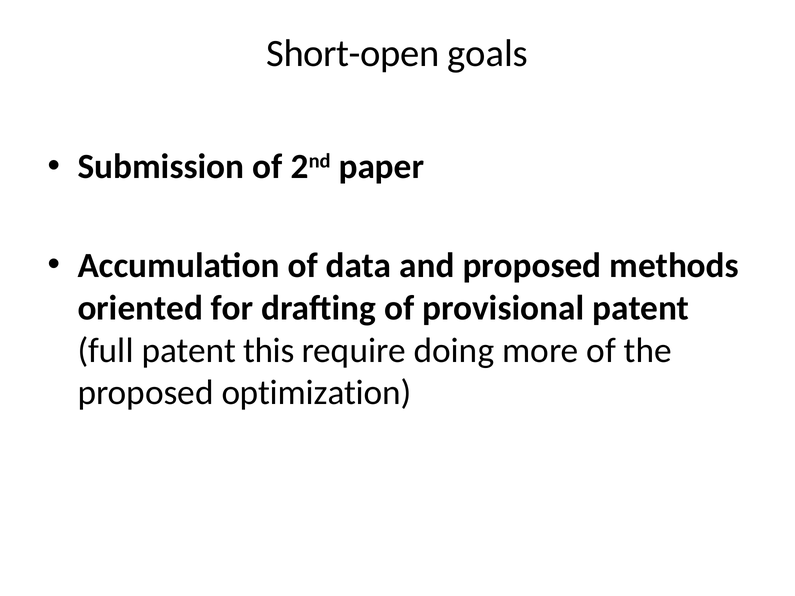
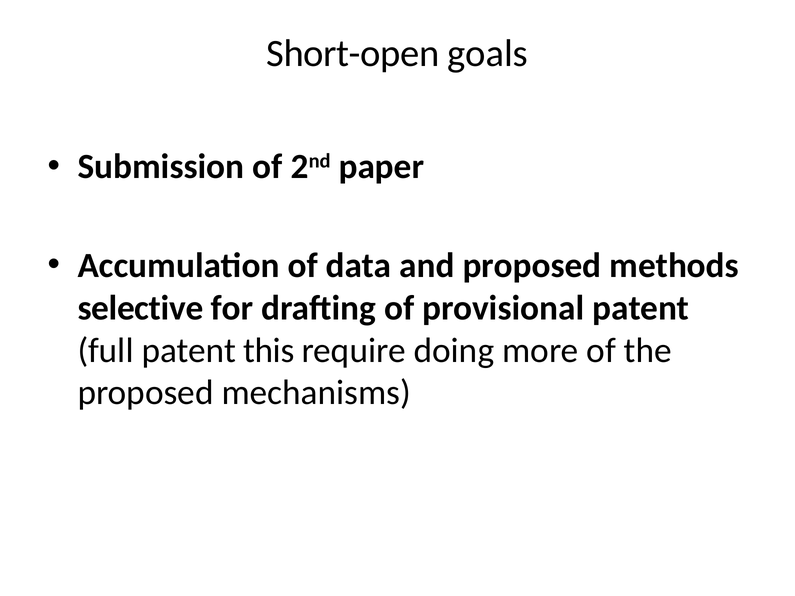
oriented: oriented -> selective (140, 308)
optimization: optimization -> mechanisms (316, 393)
